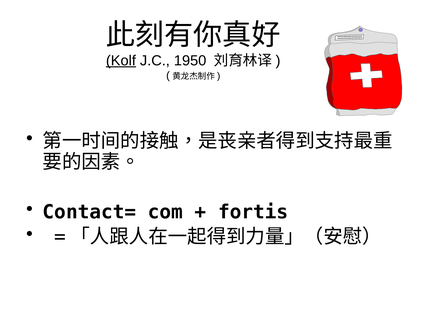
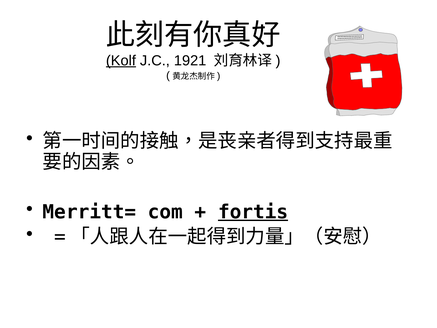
1950: 1950 -> 1921 (190, 61)
Contact=: Contact= -> Merritt= (89, 212)
fortis underline: none -> present (253, 212)
